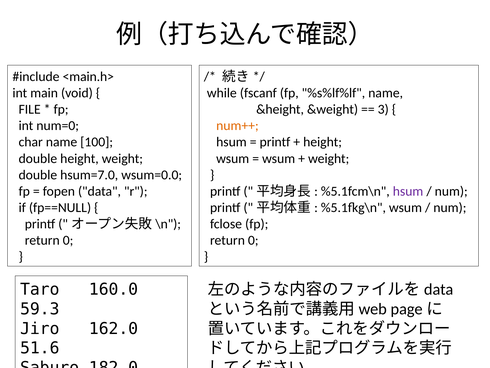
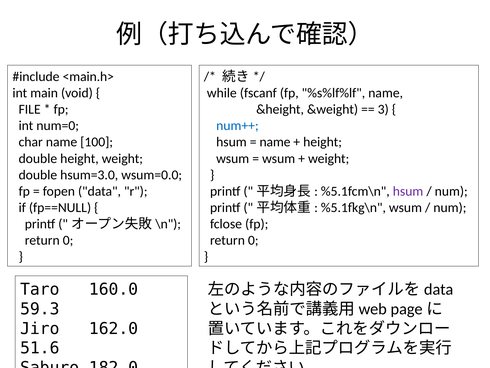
num++ colour: orange -> blue (237, 126)
printf: printf -> name (275, 142)
hsum=7.0: hsum=7.0 -> hsum=3.0 (89, 175)
